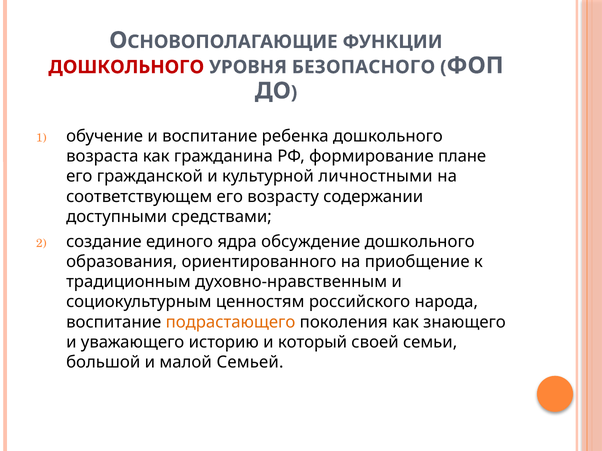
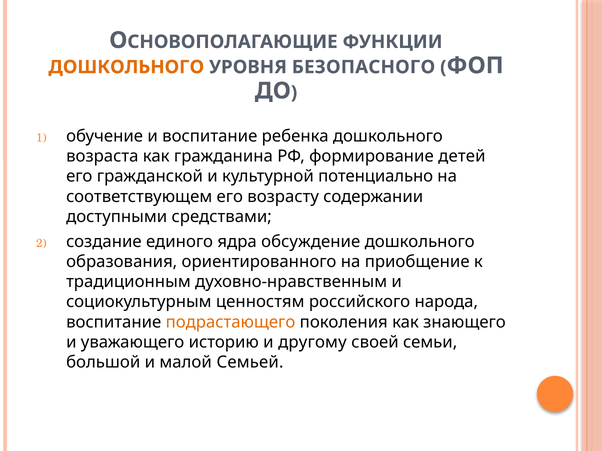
ДОШКОЛЬНОГО colour: red -> orange (126, 67)
плане: плане -> детей (462, 157)
личностными: личностными -> потенциально (376, 177)
который: который -> другому (312, 342)
